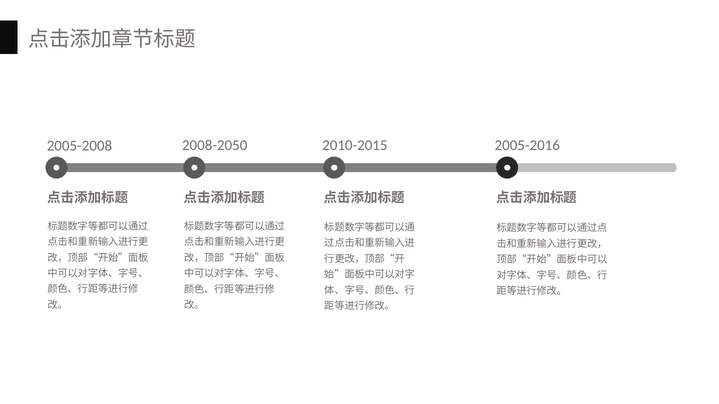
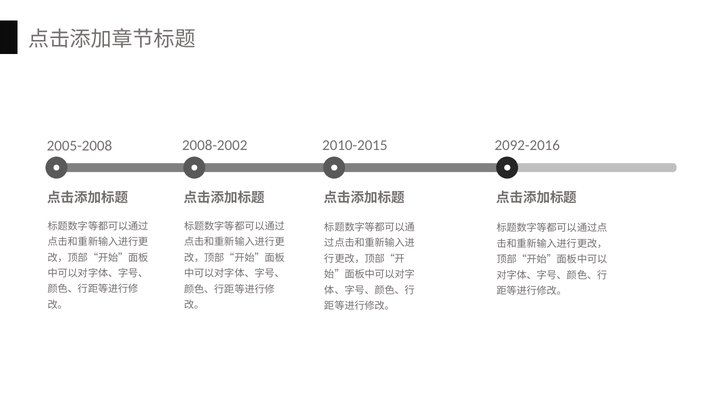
2008-2050: 2008-2050 -> 2008-2002 (215, 145)
2005-2016: 2005-2016 -> 2092-2016 (527, 145)
